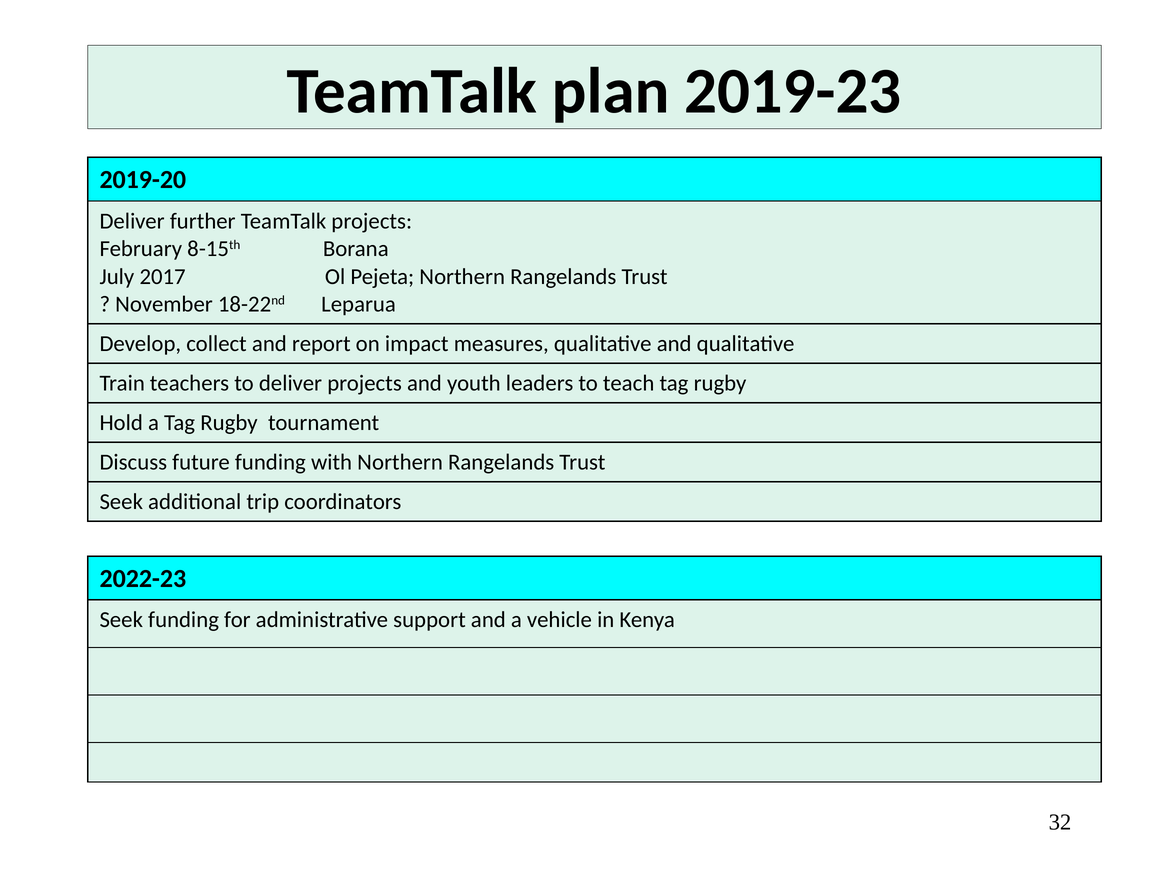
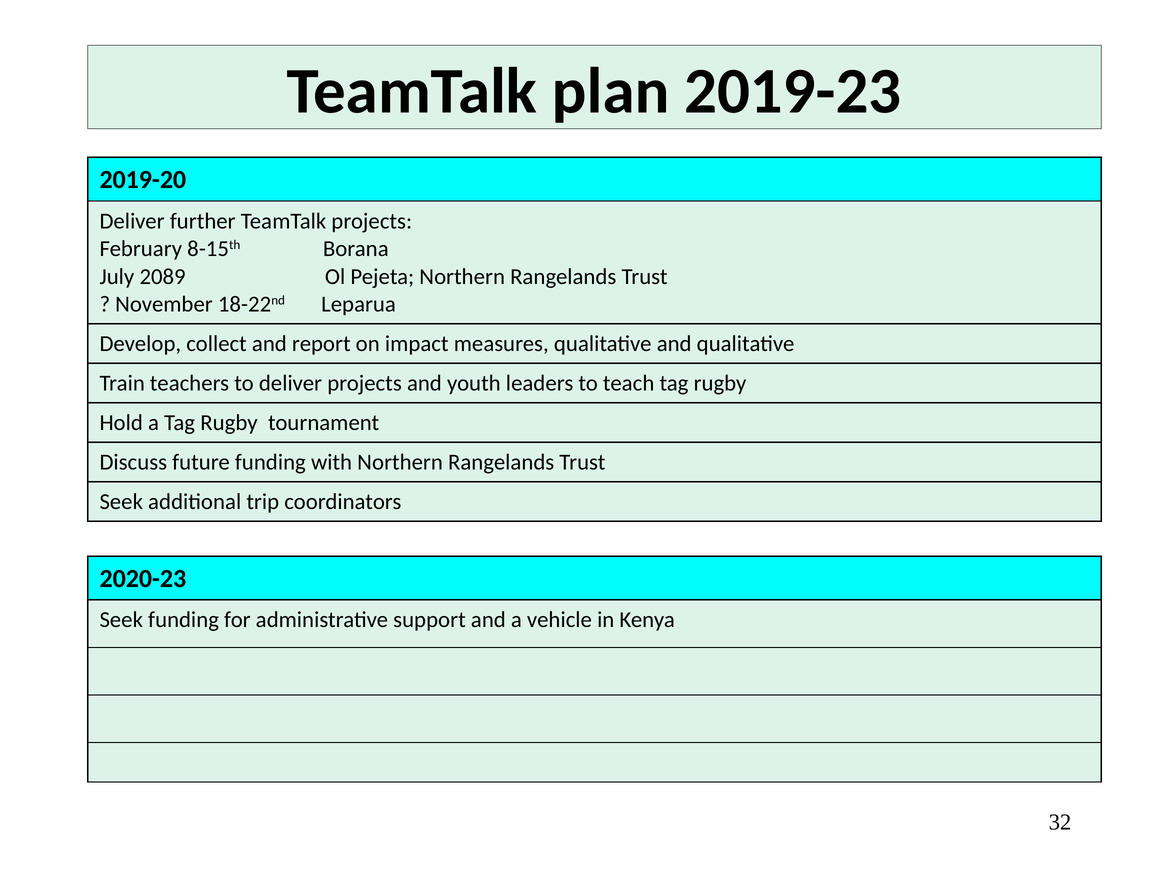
2017: 2017 -> 2089 (163, 276)
2022-23: 2022-23 -> 2020-23 (143, 578)
